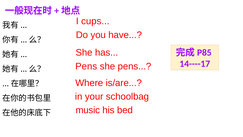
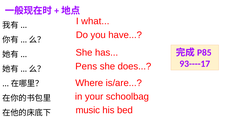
cups: cups -> what (95, 21)
14----17: 14----17 -> 93----17 (195, 64)
she pens: pens -> does (134, 66)
